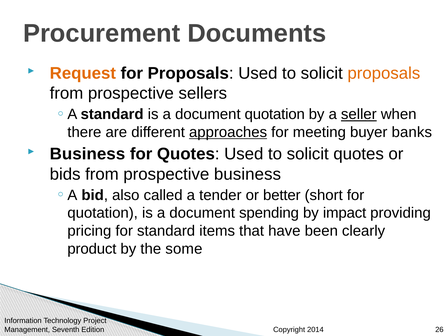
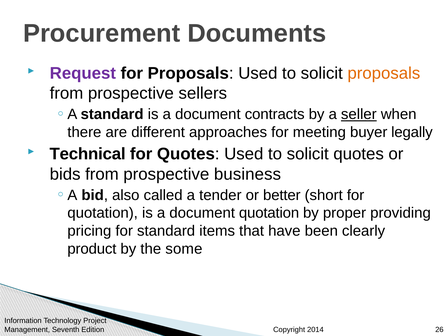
Request colour: orange -> purple (83, 73)
document quotation: quotation -> contracts (275, 114)
approaches underline: present -> none (228, 132)
banks: banks -> legally (412, 132)
Business: Business -> Technical (88, 154)
document spending: spending -> quotation (269, 213)
impact: impact -> proper (345, 213)
